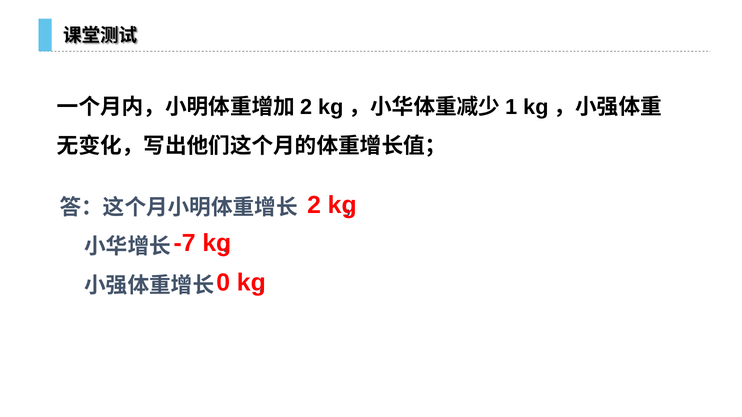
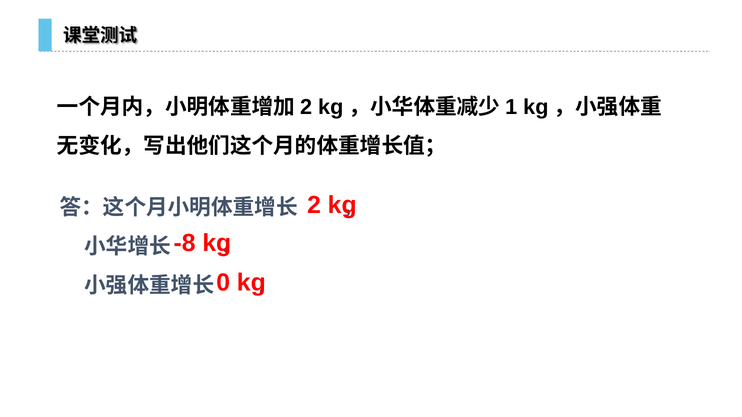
-7: -7 -> -8 (185, 243)
